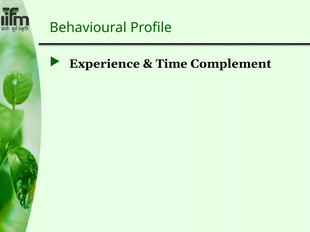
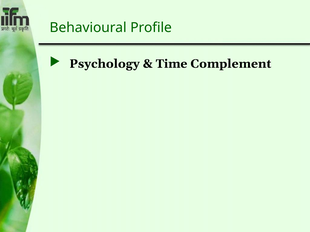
Experience: Experience -> Psychology (105, 64)
